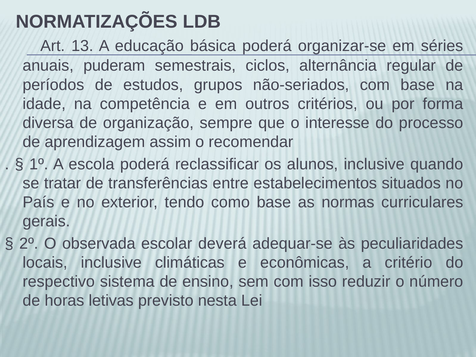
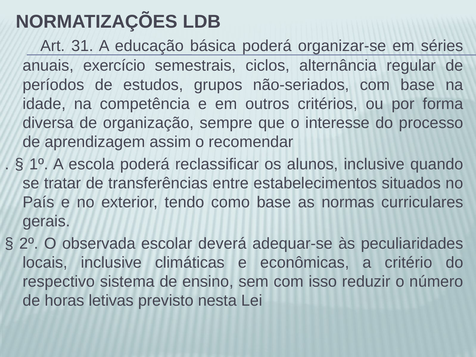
13: 13 -> 31 (82, 46)
puderam: puderam -> exercício (114, 66)
